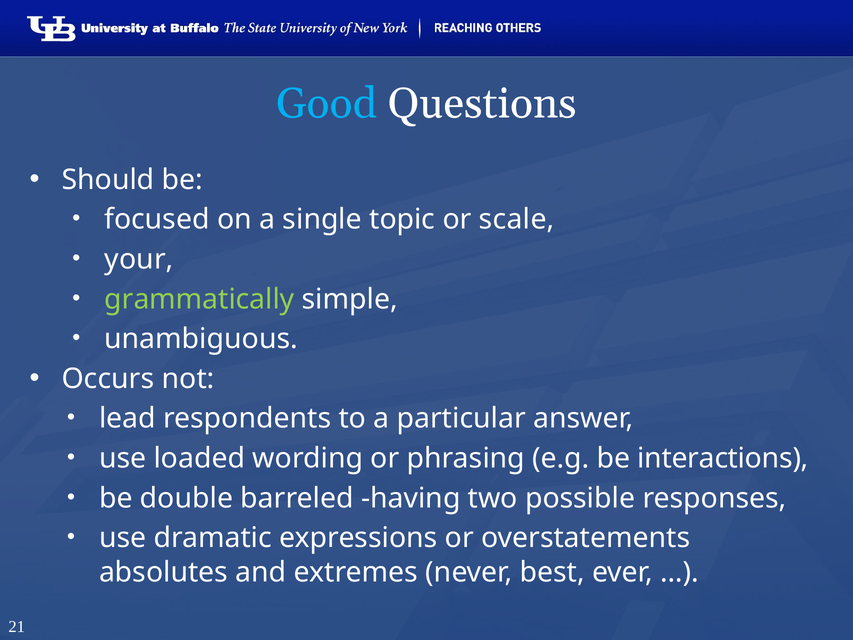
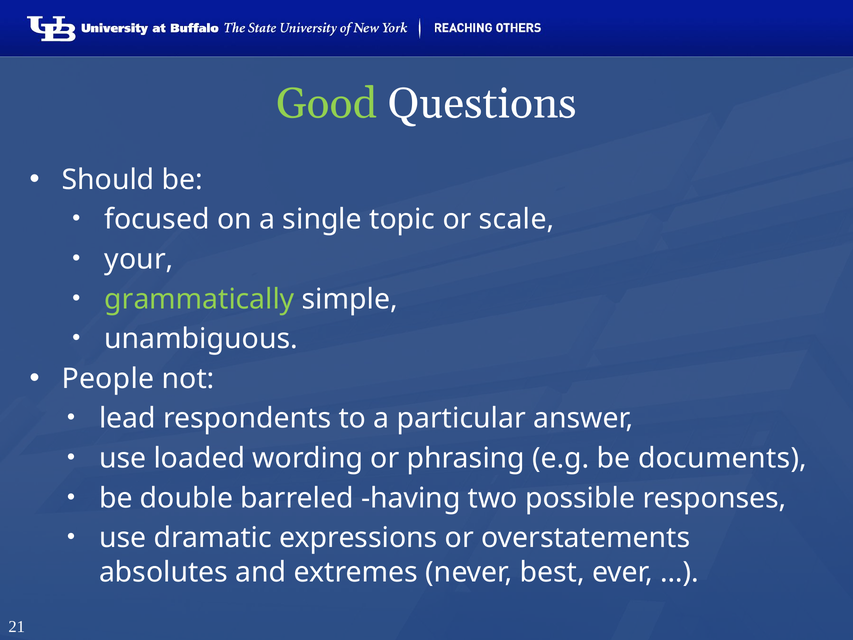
Good colour: light blue -> light green (327, 104)
Occurs: Occurs -> People (108, 379)
interactions: interactions -> documents (723, 458)
